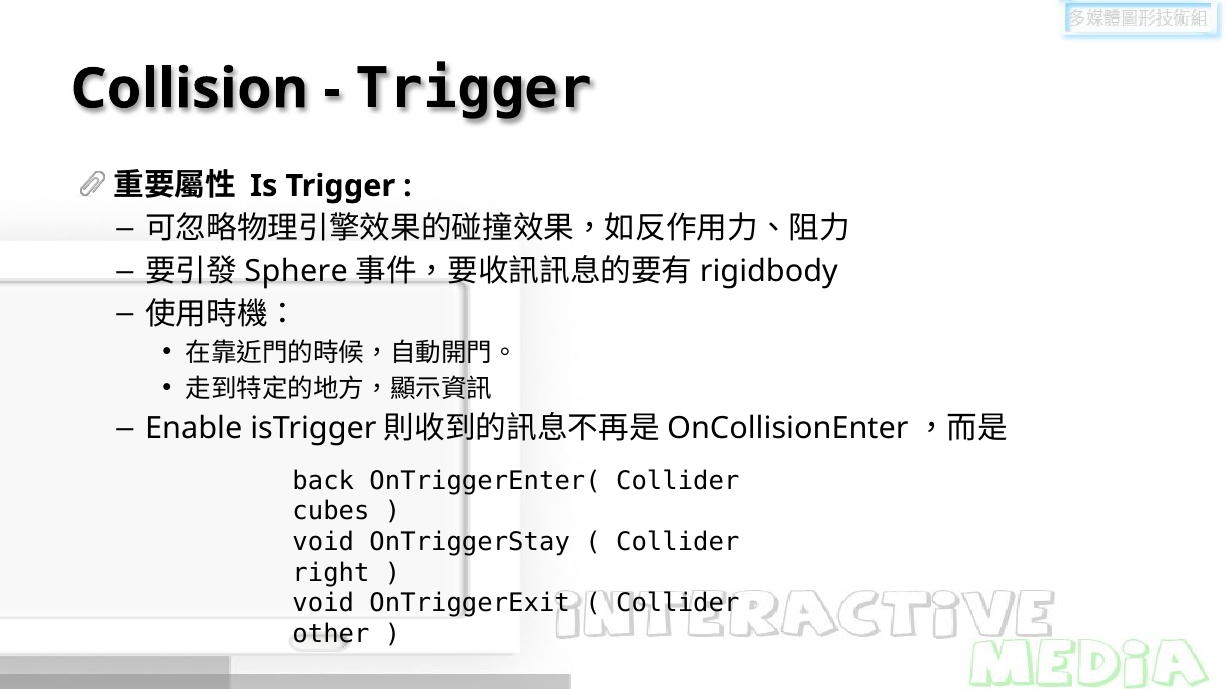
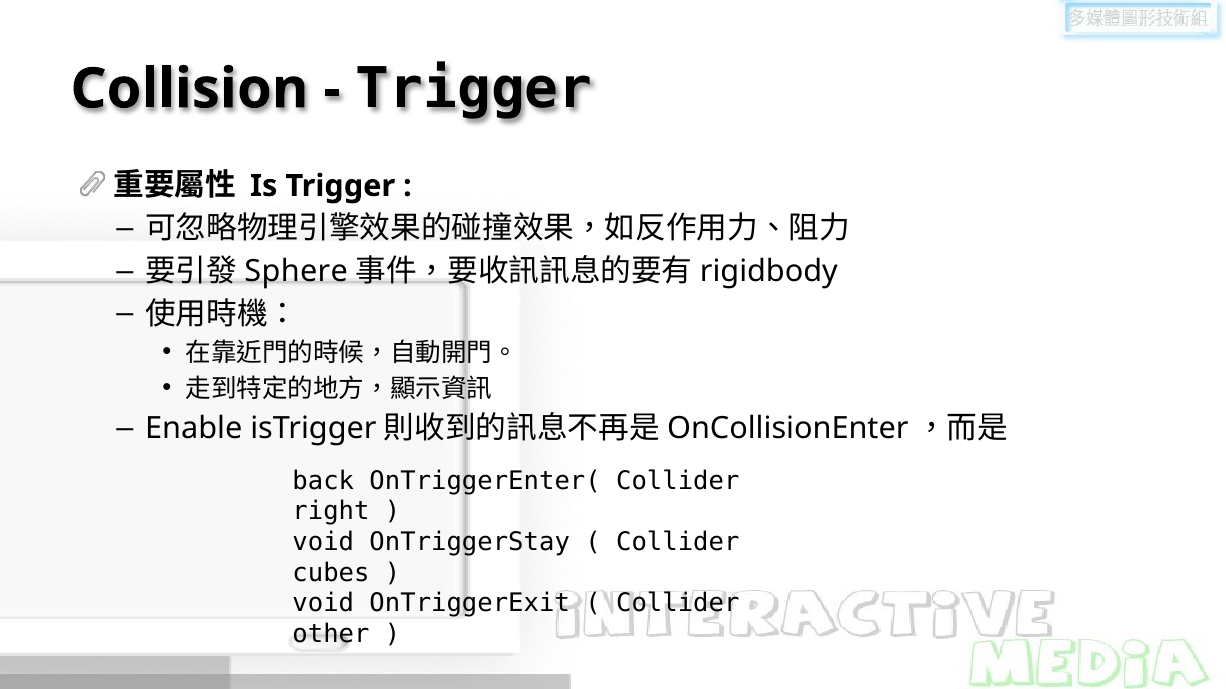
cubes: cubes -> right (331, 512)
right: right -> cubes (331, 573)
